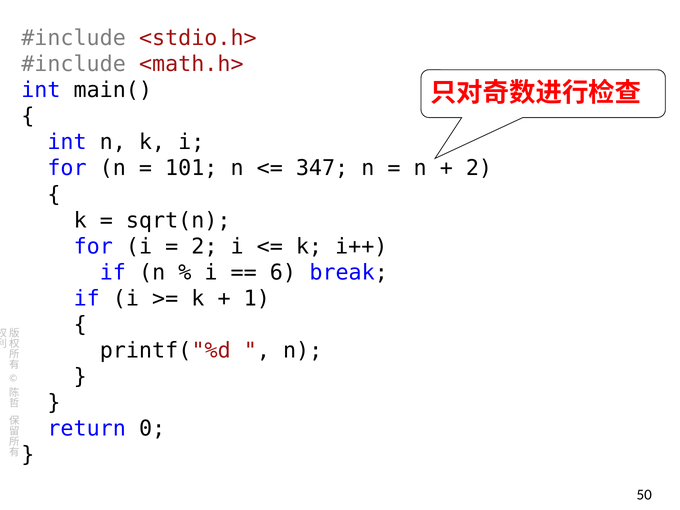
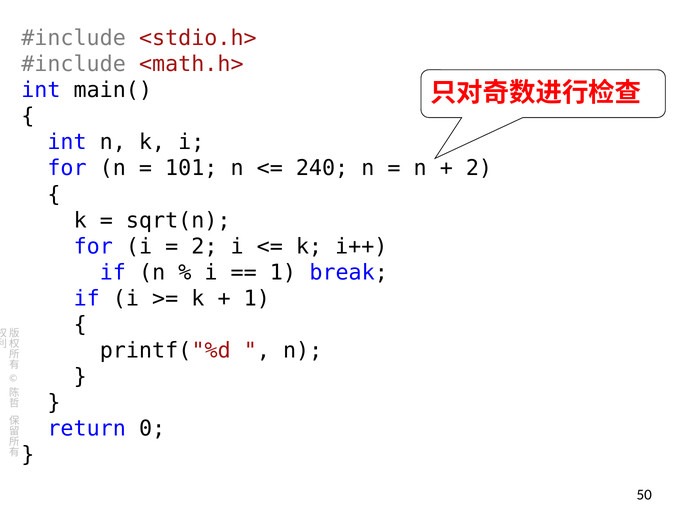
347: 347 -> 240 (322, 168)
6: 6 -> 1 (283, 272)
